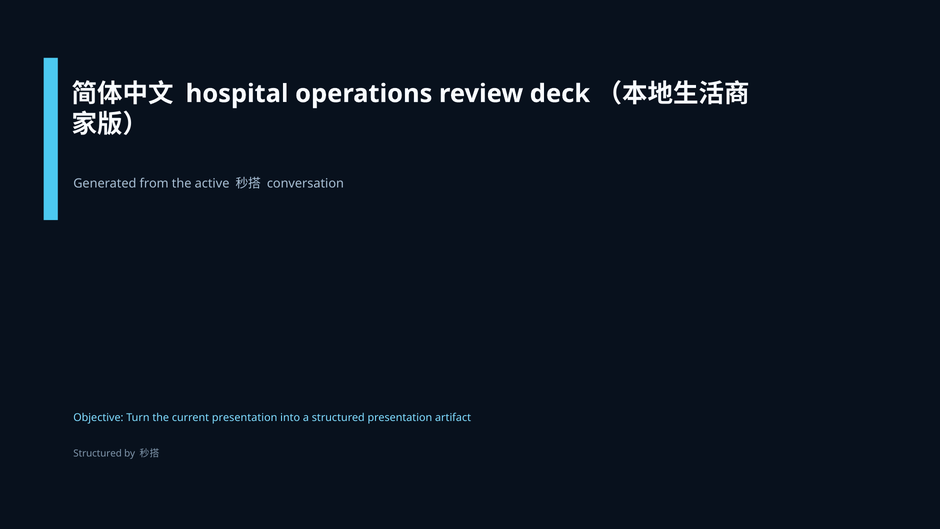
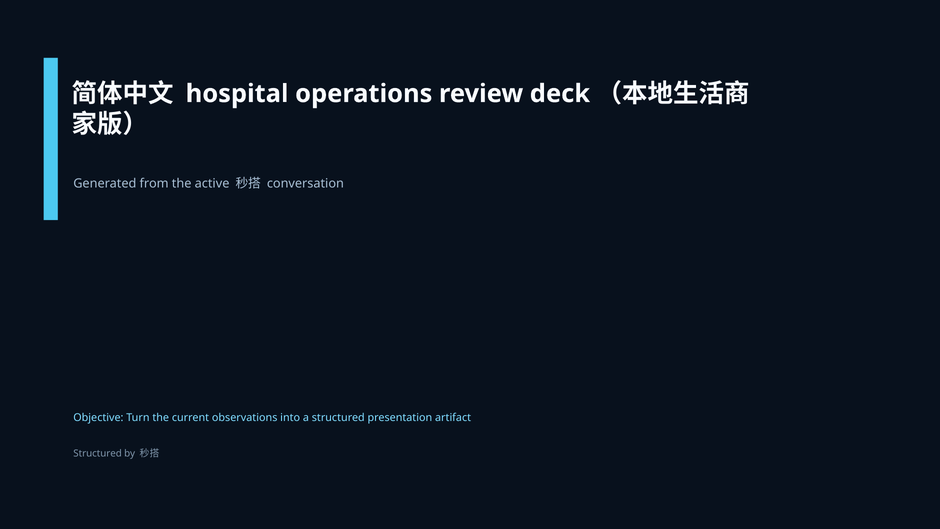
current presentation: presentation -> observations (245, 417)
